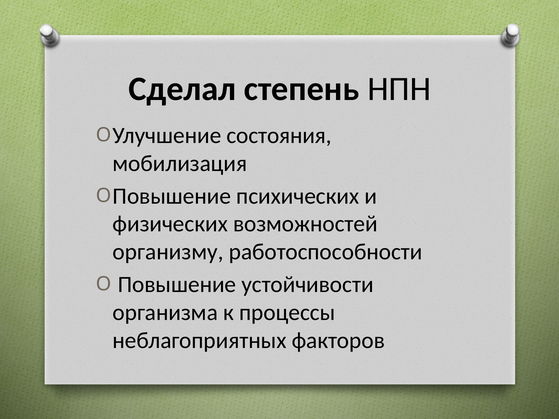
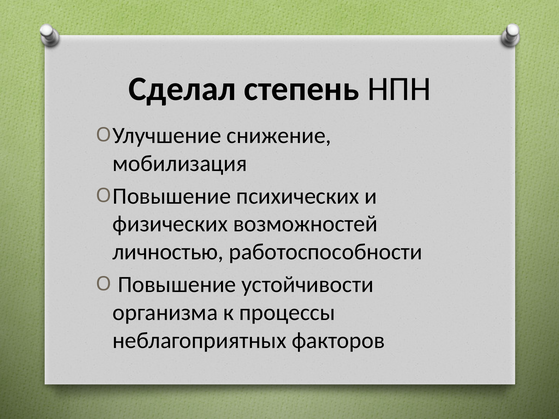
состояния: состояния -> снижение (279, 136)
организму: организму -> личностью (168, 252)
